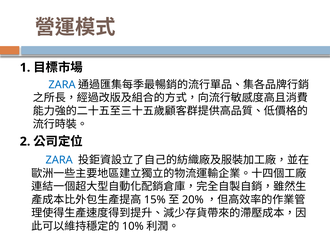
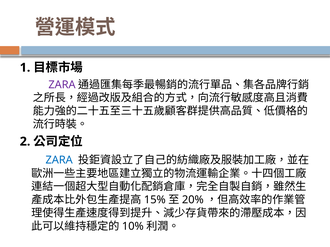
ZARA colour: blue -> purple (62, 85)
